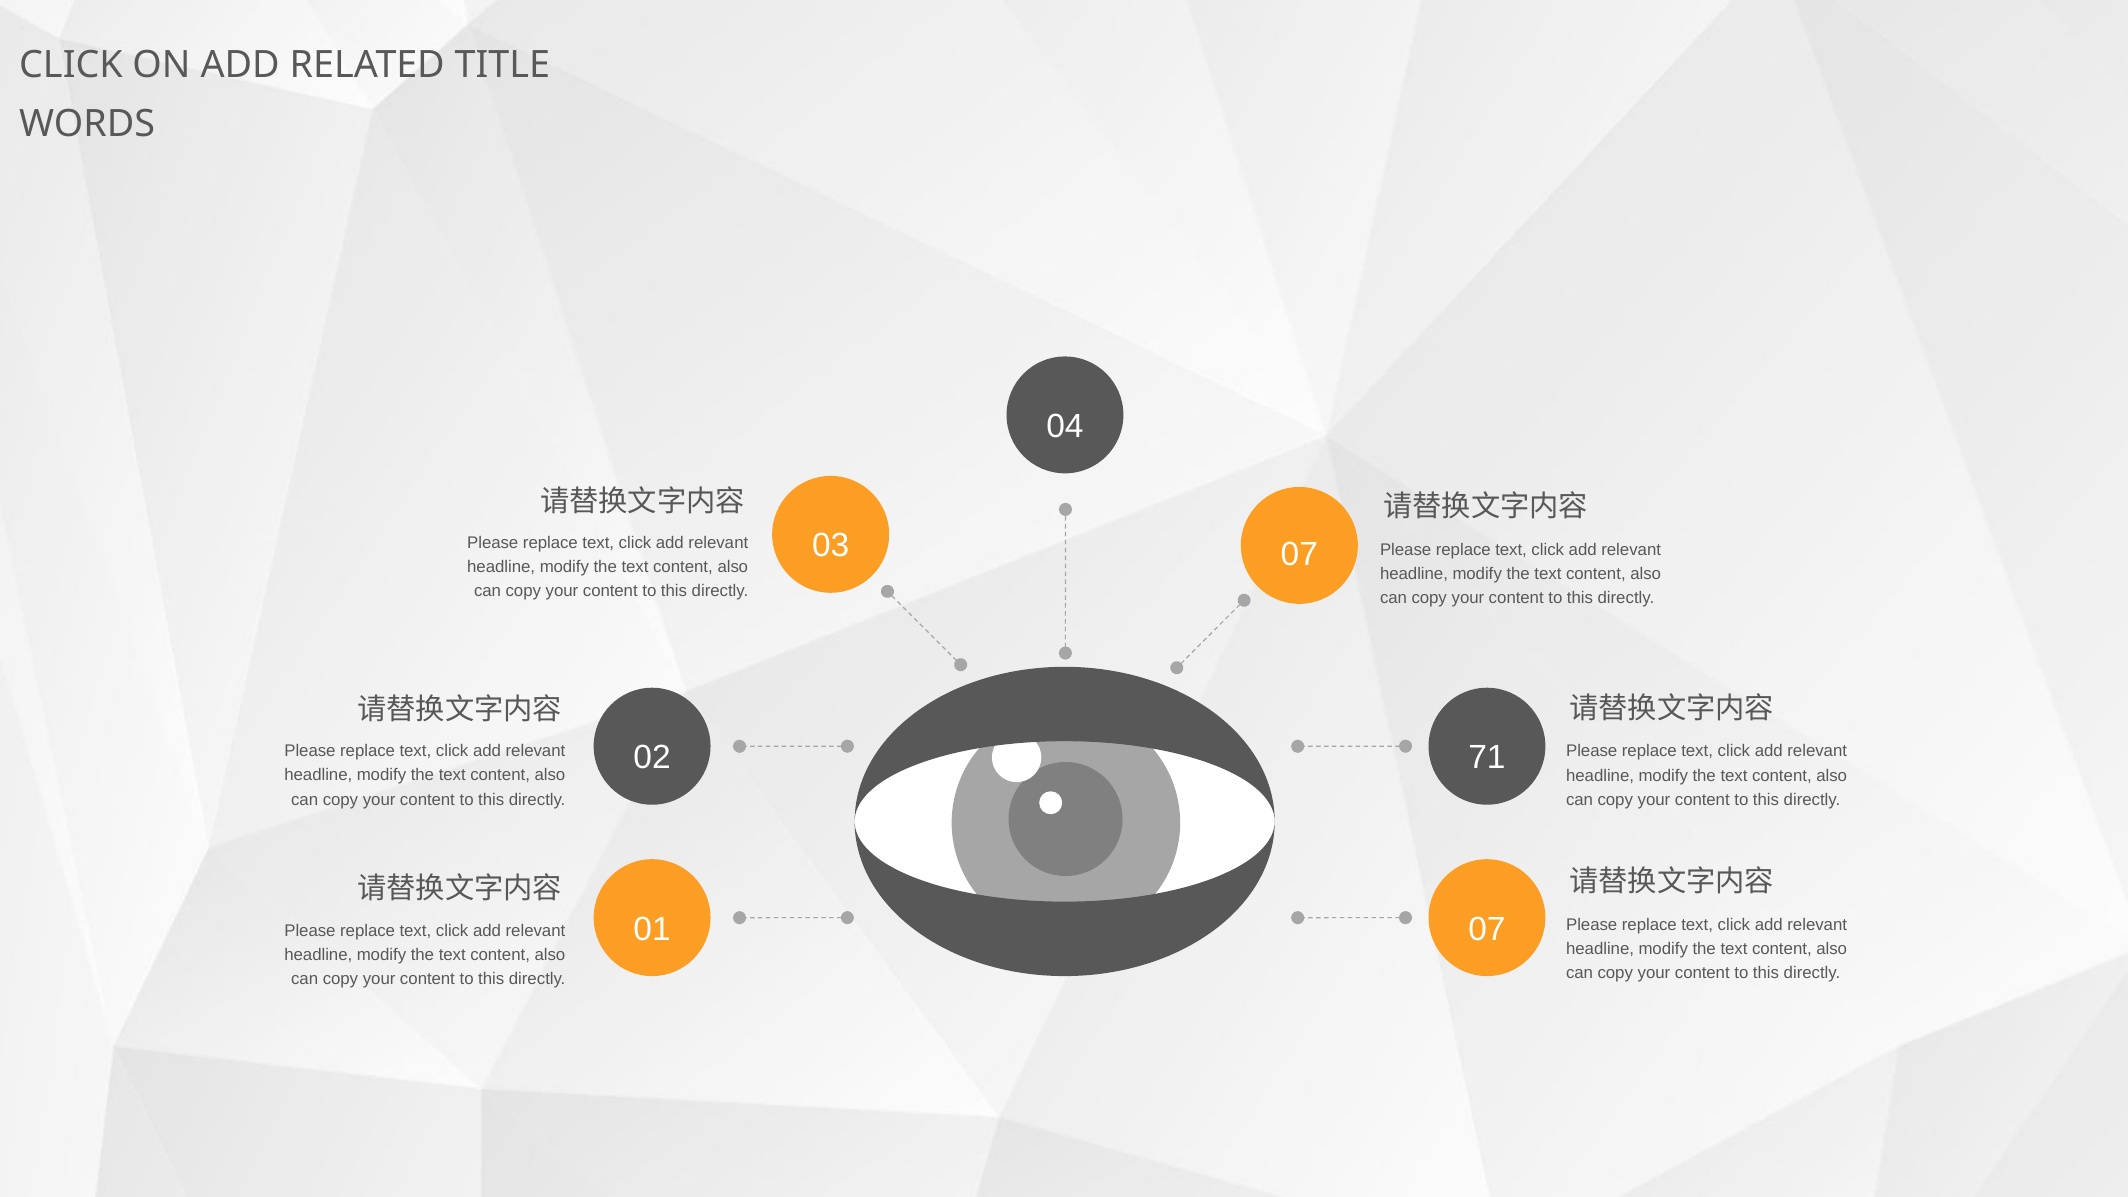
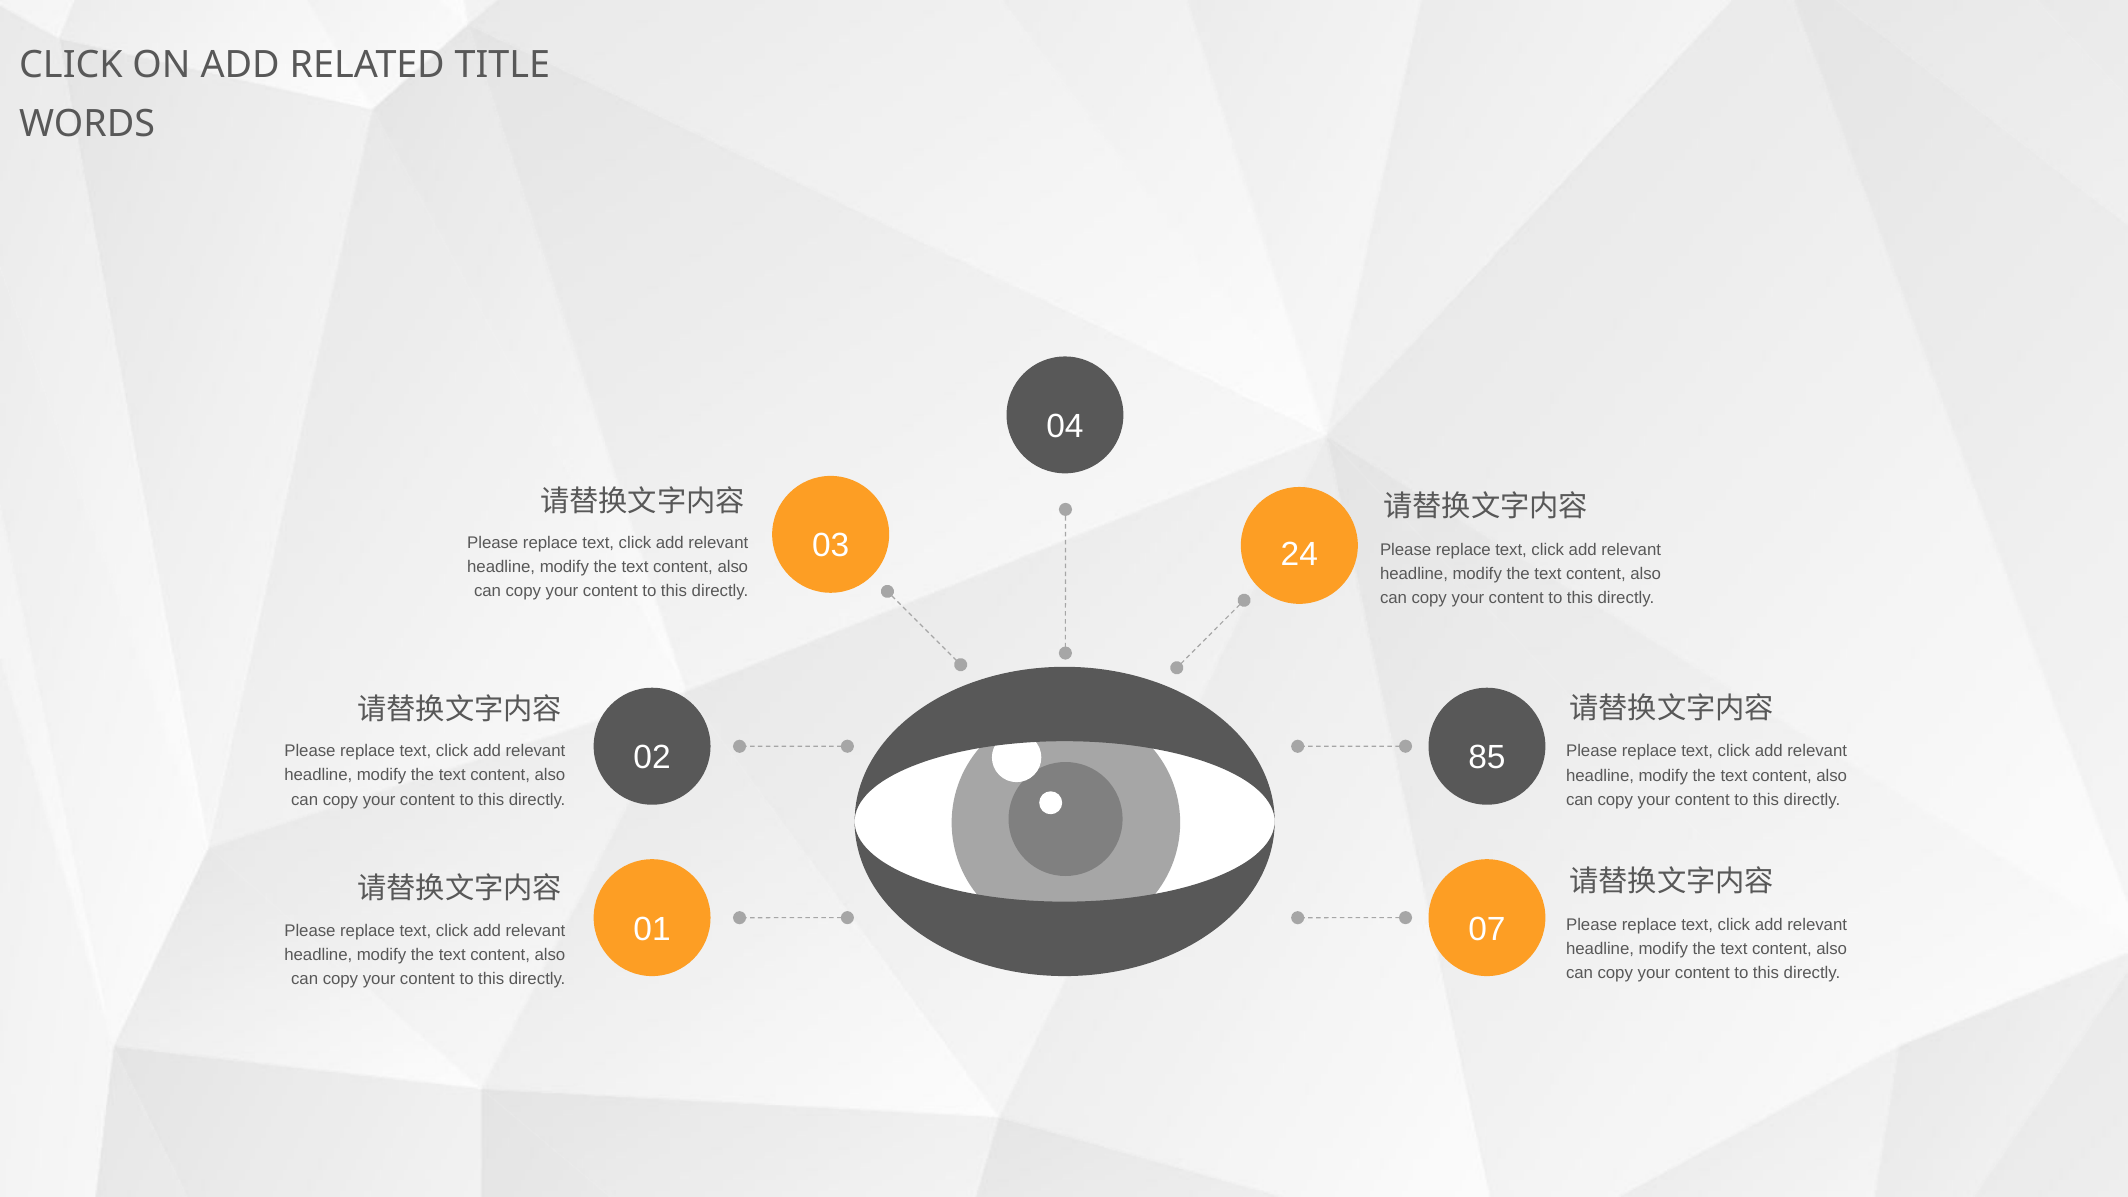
03 07: 07 -> 24 (1299, 555)
71: 71 -> 85 (1487, 758)
